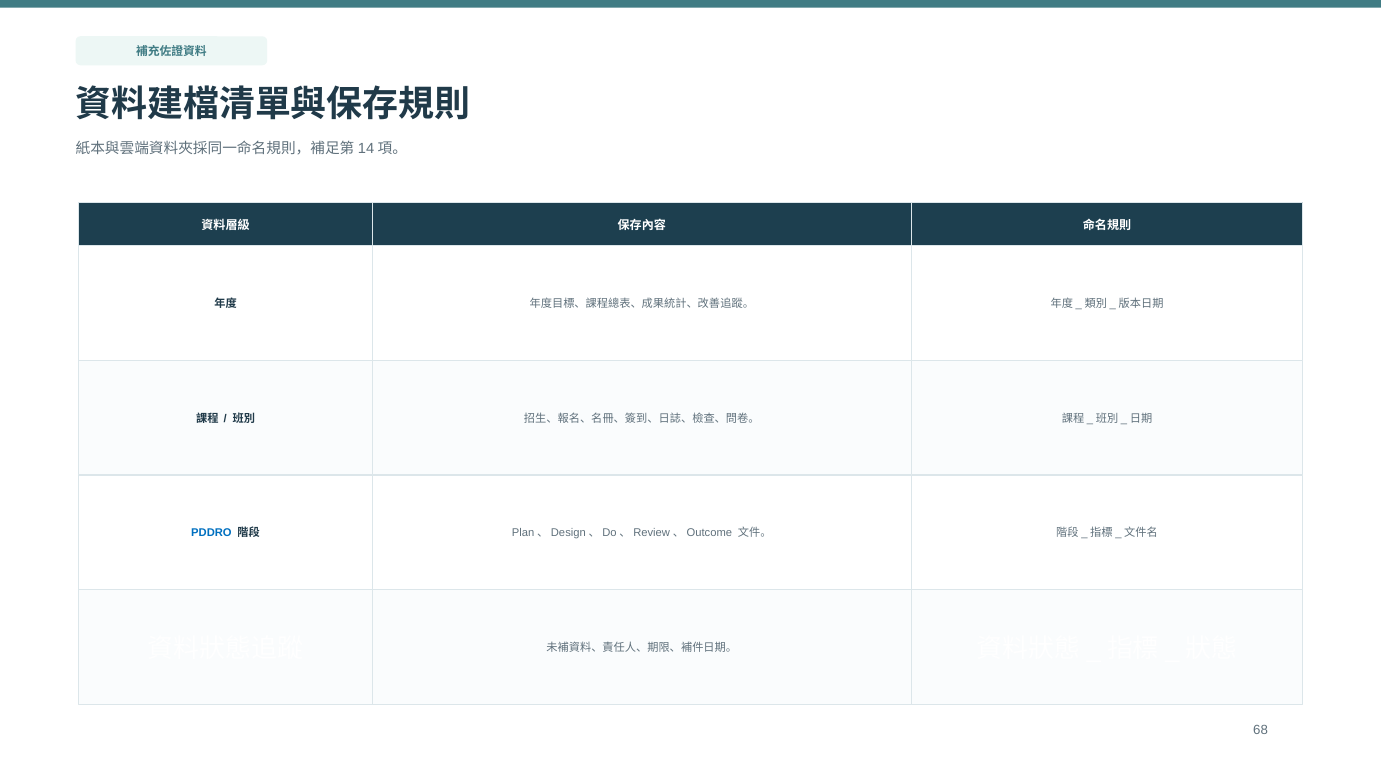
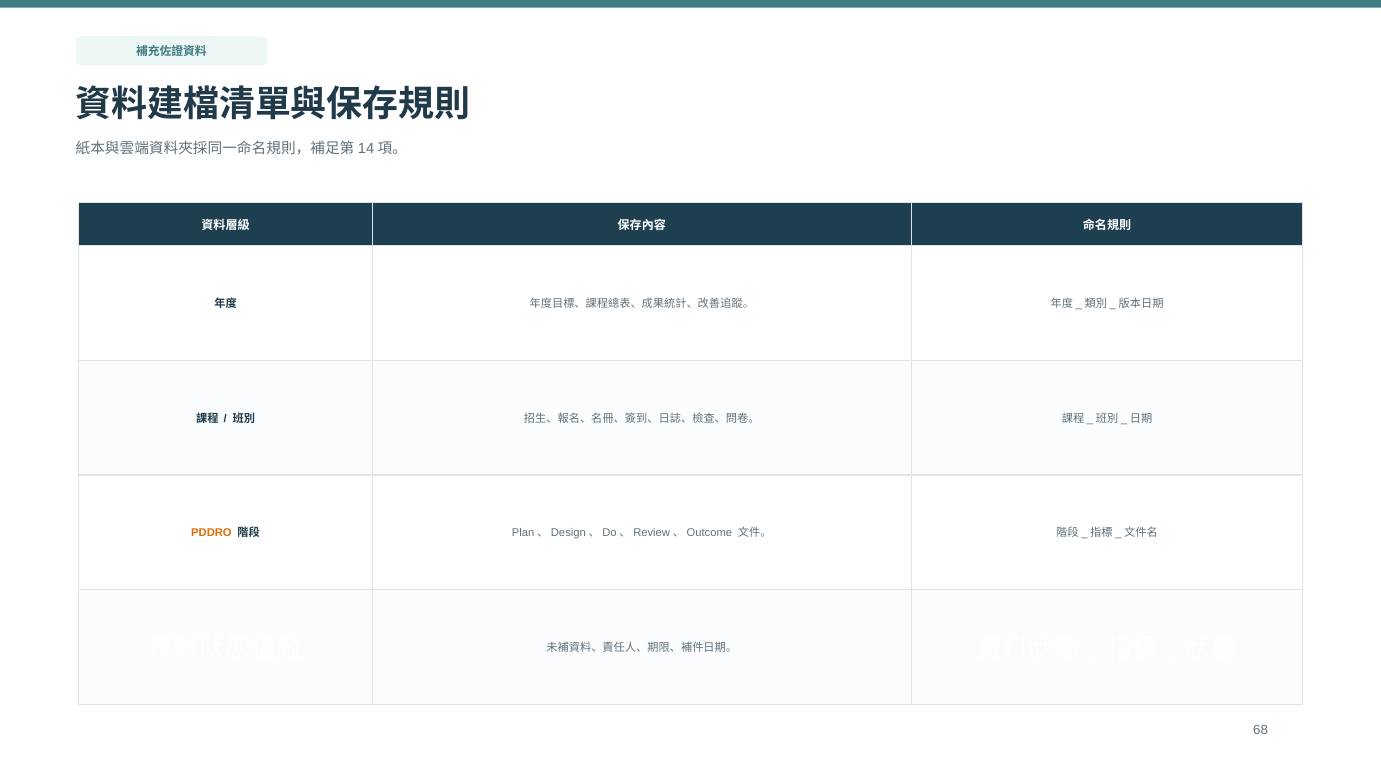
PDDRO colour: blue -> orange (211, 533)
